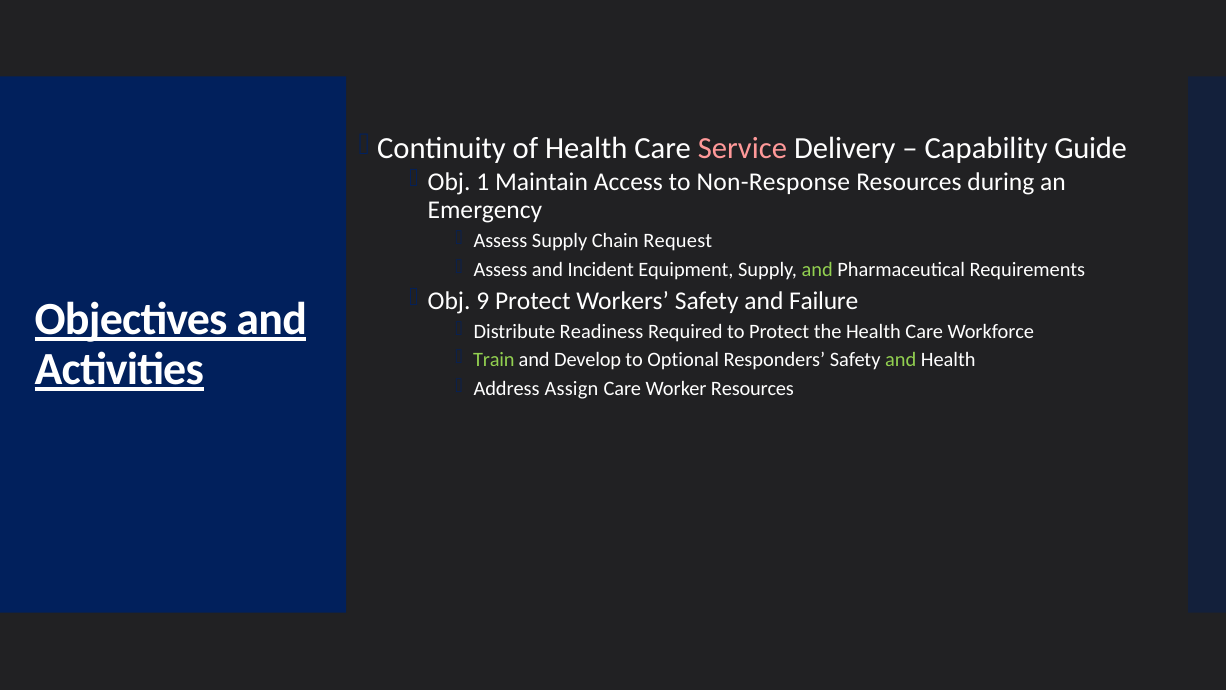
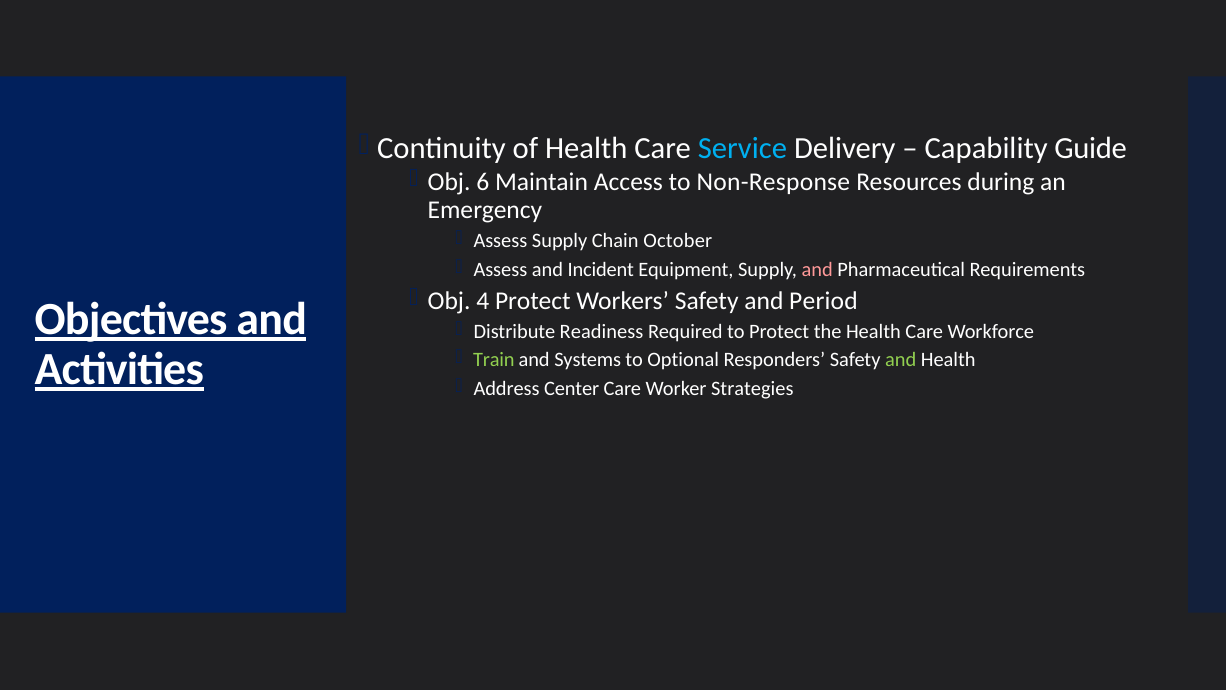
Service colour: pink -> light blue (742, 148)
1: 1 -> 6 (483, 182)
Request: Request -> October (678, 241)
and colour: light green -> pink (817, 269)
9: 9 -> 4 (483, 300)
Failure: Failure -> Period (823, 300)
Develop: Develop -> Systems (588, 360)
Assign: Assign -> Center (572, 388)
Worker Resources: Resources -> Strategies (752, 388)
